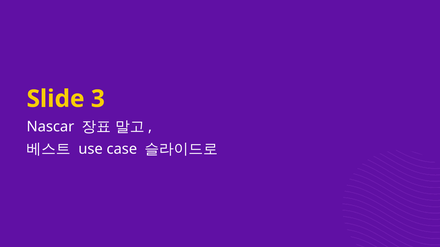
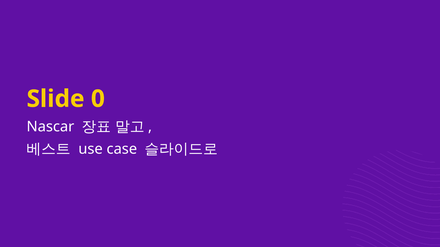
3: 3 -> 0 (98, 99)
